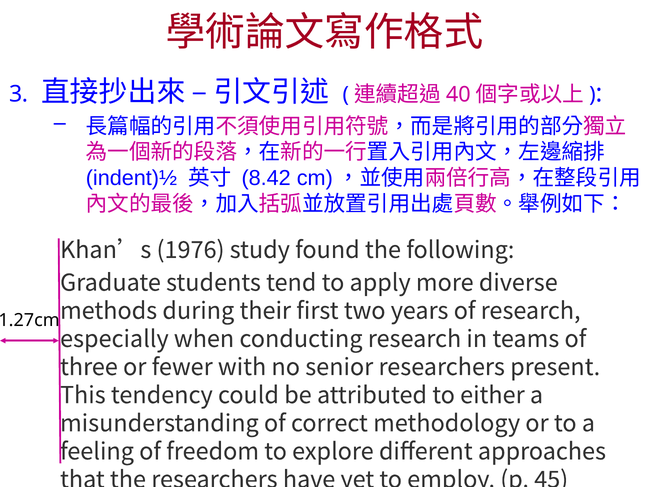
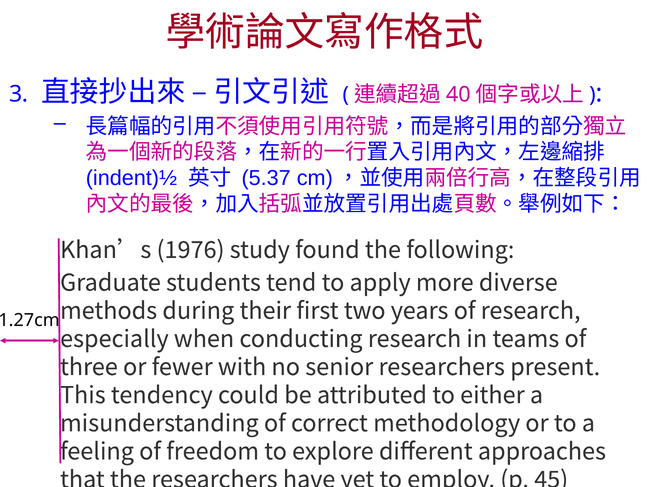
8.42: 8.42 -> 5.37 (266, 178)
